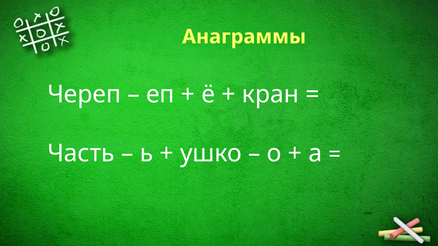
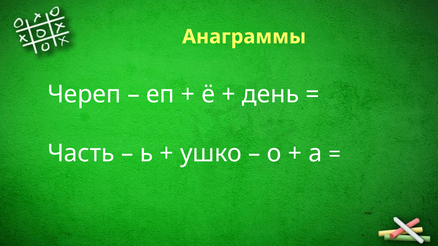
кран: кран -> день (271, 95)
